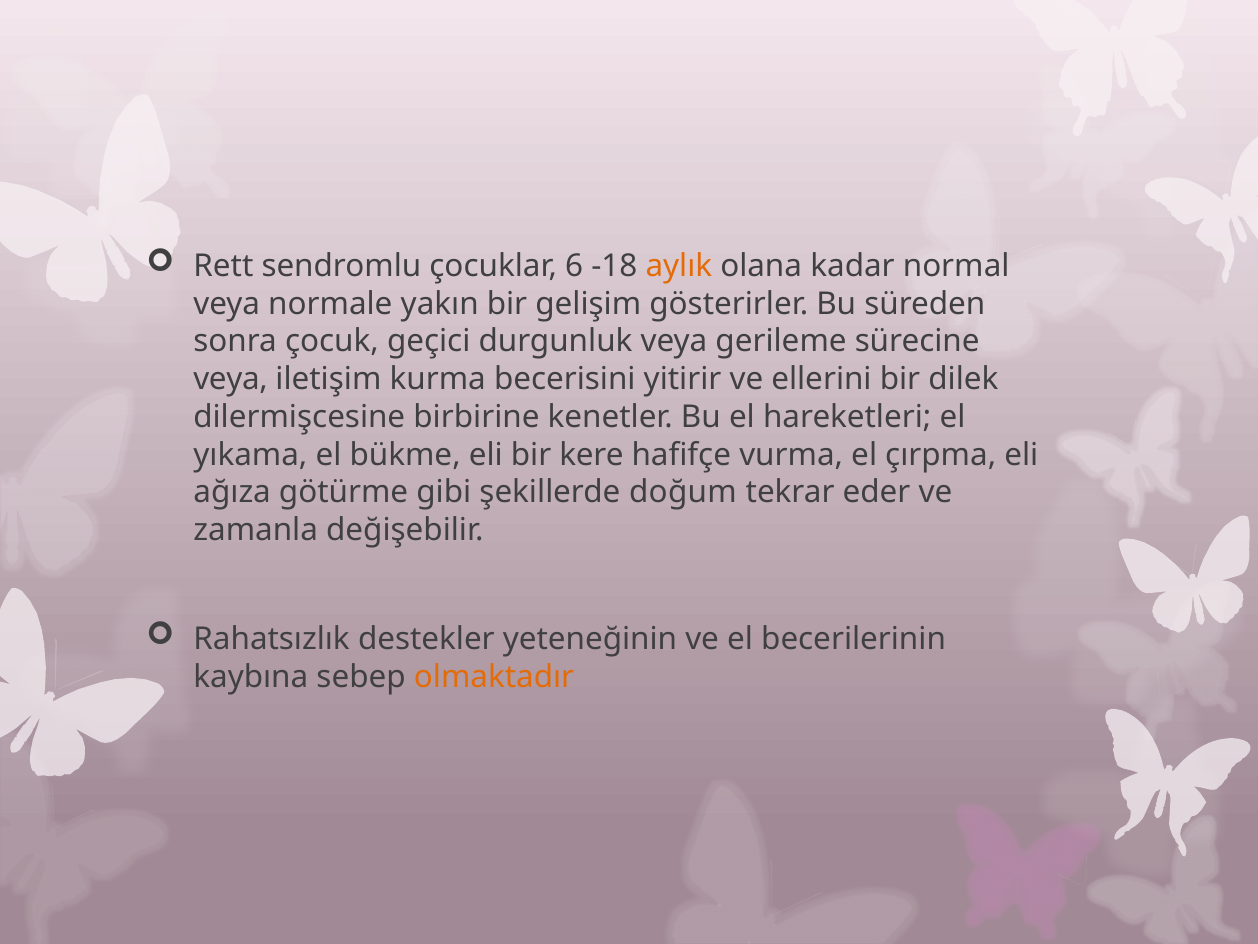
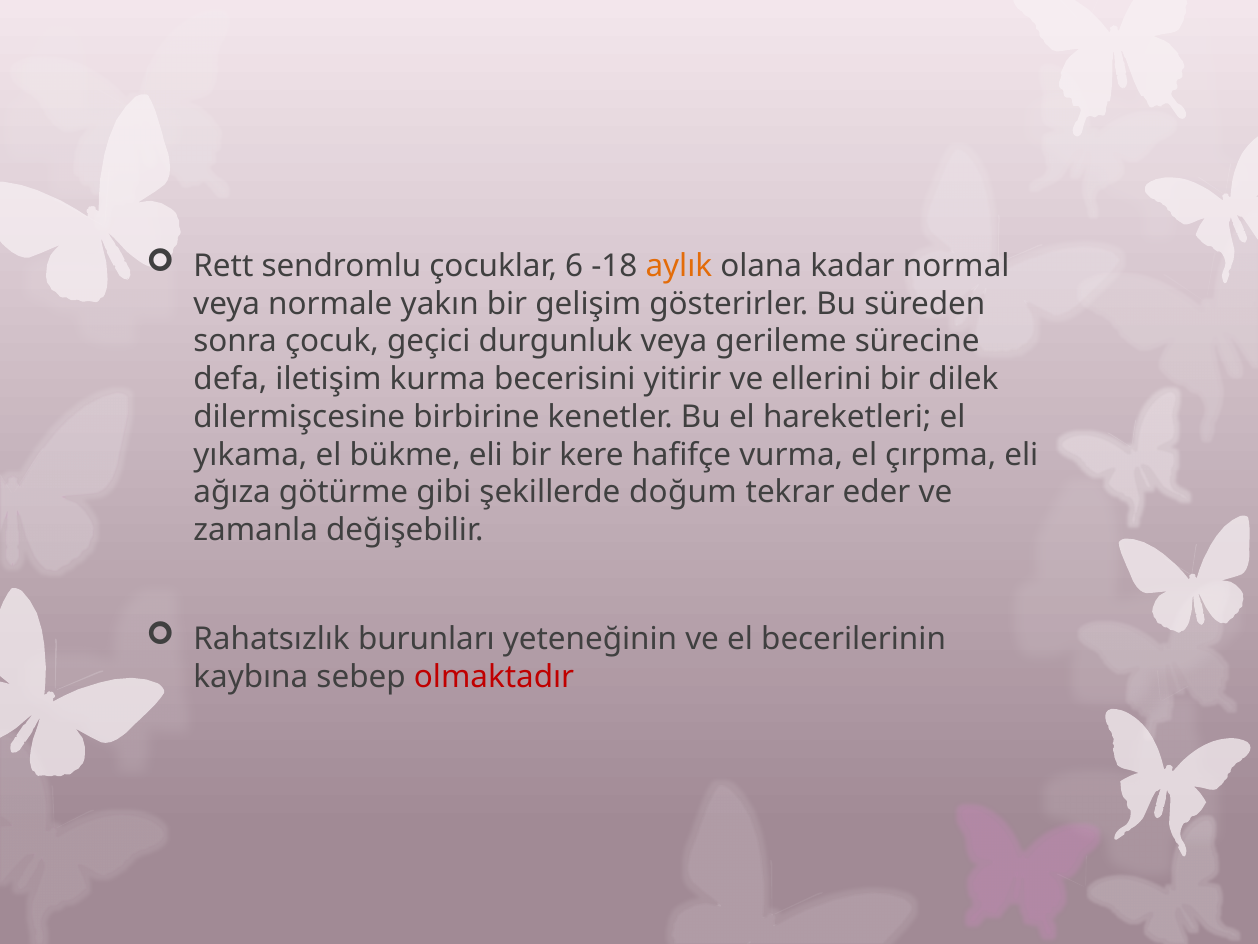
veya: veya -> defa (230, 379)
destekler: destekler -> burunları (426, 639)
olmaktadır colour: orange -> red (494, 677)
